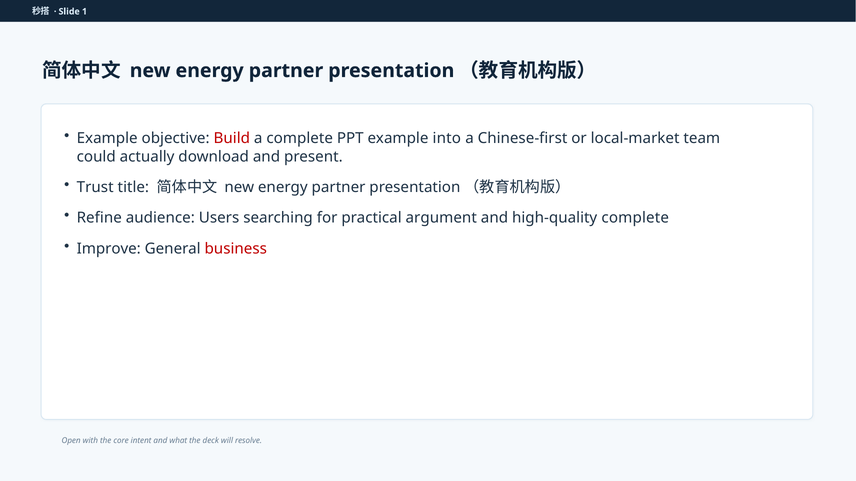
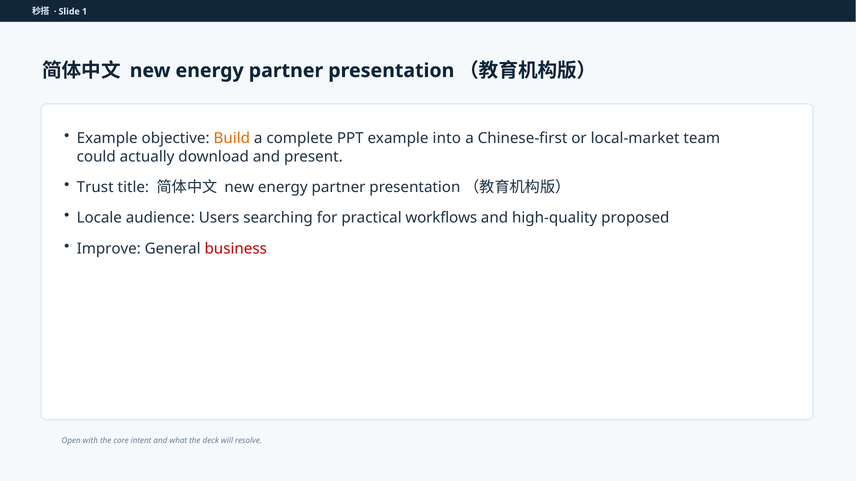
Build colour: red -> orange (232, 139)
Refine: Refine -> Locale (99, 218)
argument: argument -> workflows (441, 218)
high-quality complete: complete -> proposed (635, 218)
